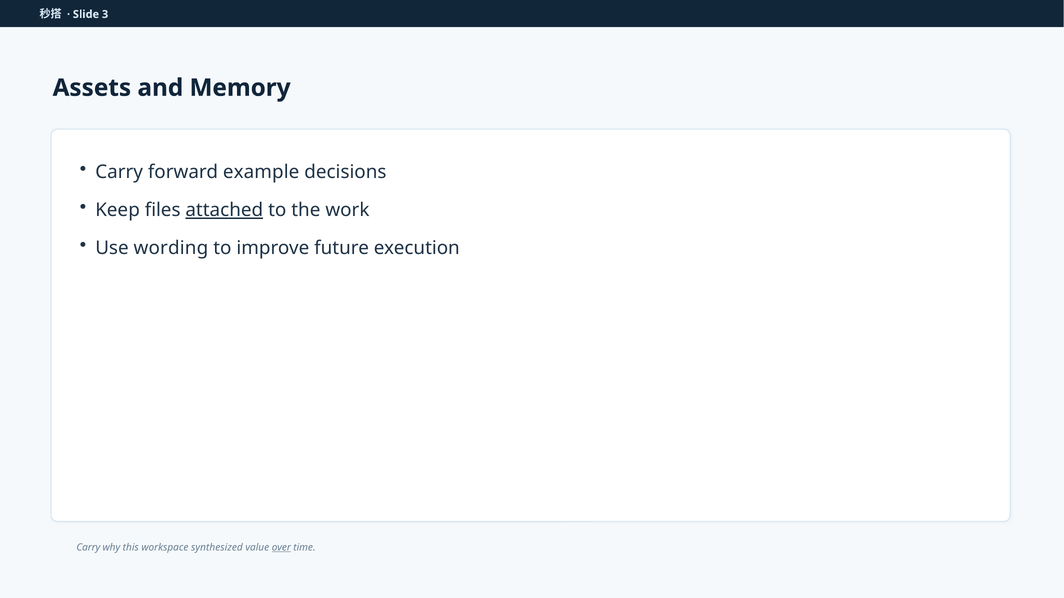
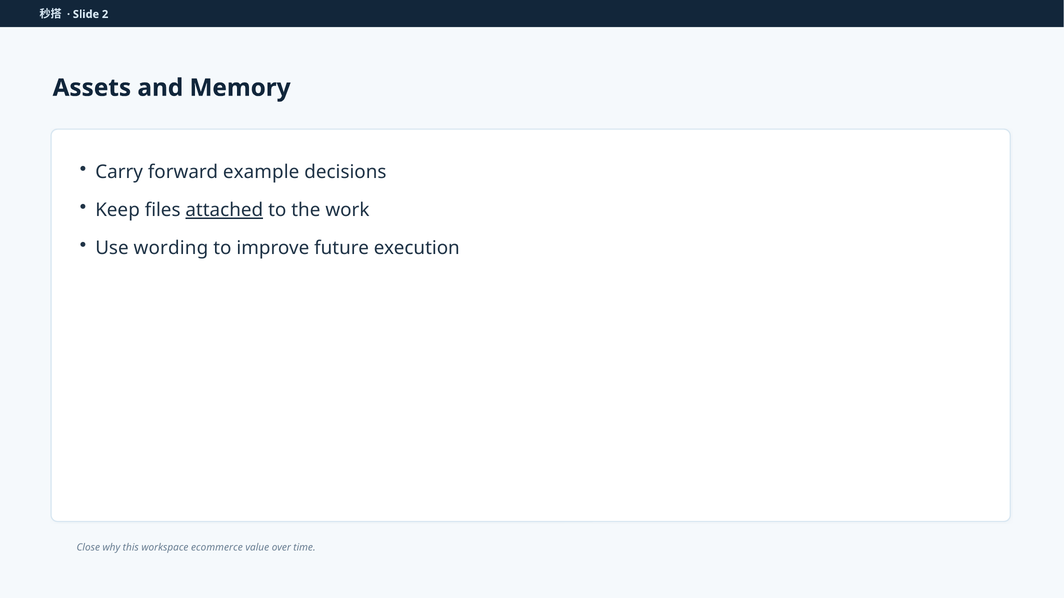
3: 3 -> 2 (105, 14)
Carry: Carry -> Close (88, 548)
synthesized: synthesized -> ecommerce (217, 548)
over underline: present -> none (281, 548)
